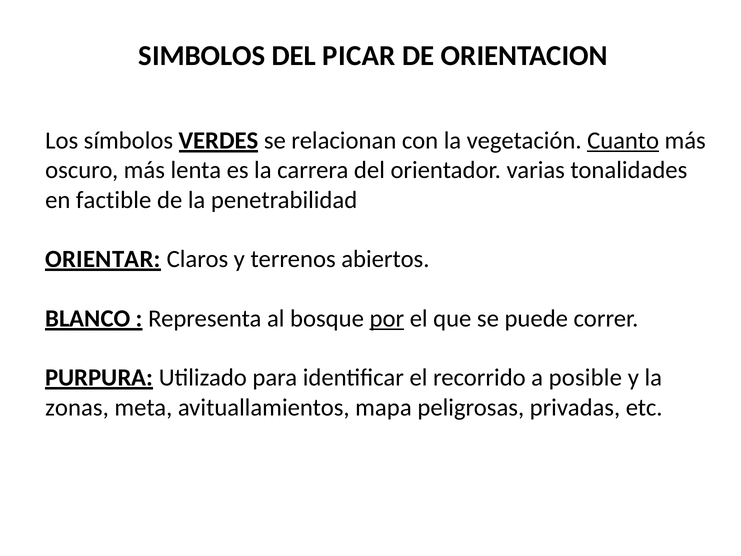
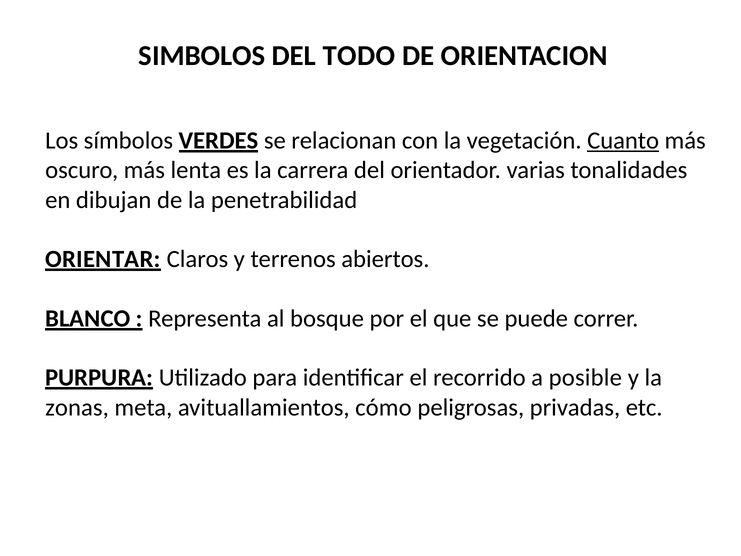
PICAR: PICAR -> TODO (359, 56)
factible: factible -> dibujan (114, 200)
por underline: present -> none (387, 318)
mapa: mapa -> cómo (383, 407)
